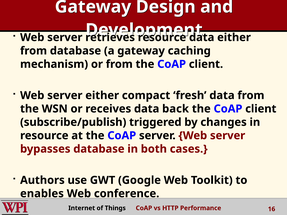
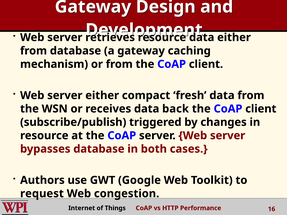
enables: enables -> request (42, 194)
conference: conference -> congestion (127, 194)
